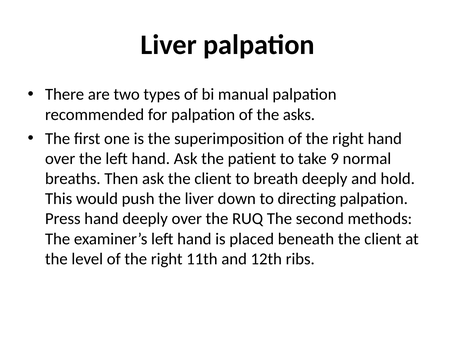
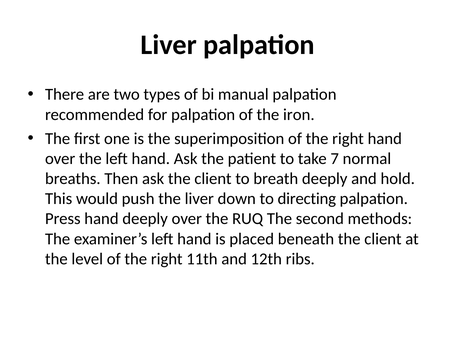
asks: asks -> iron (299, 114)
9: 9 -> 7 (335, 158)
